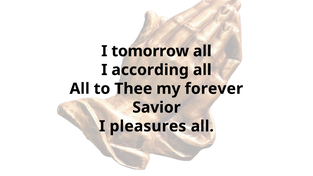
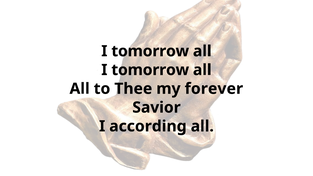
according: according -> tomorrow (150, 70)
pleasures: pleasures -> according (148, 126)
